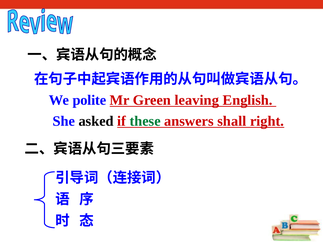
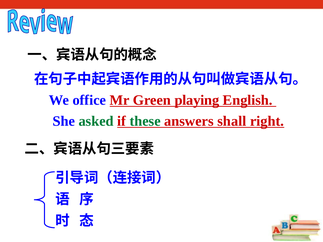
polite: polite -> office (89, 100)
leaving: leaving -> playing (197, 100)
asked colour: black -> green (96, 121)
